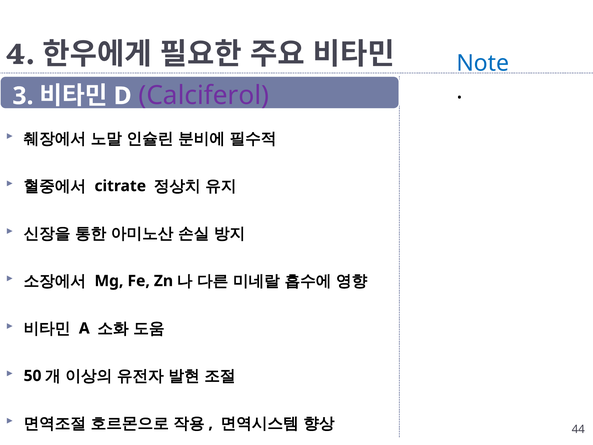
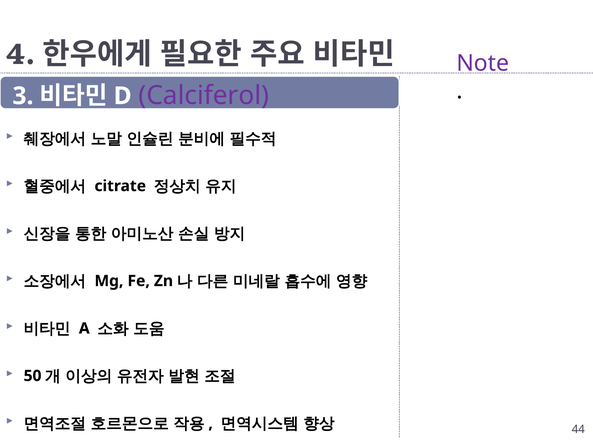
Note colour: blue -> purple (483, 63)
